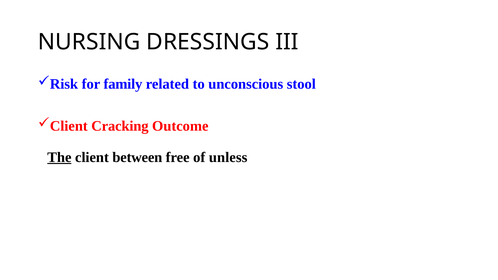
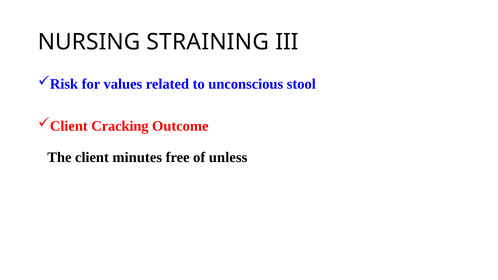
DRESSINGS: DRESSINGS -> STRAINING (208, 42)
family: family -> values (123, 84)
The underline: present -> none (59, 157)
between: between -> minutes (137, 157)
